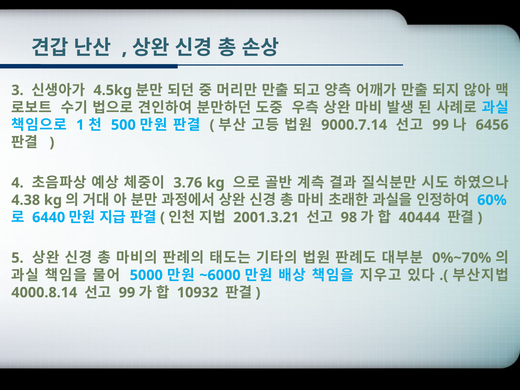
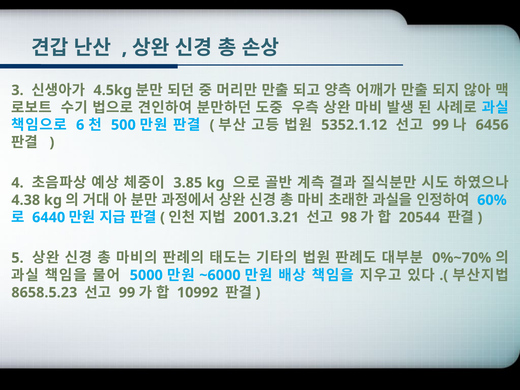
1: 1 -> 6 (80, 125)
9000.7.14: 9000.7.14 -> 5352.1.12 (354, 125)
3.76: 3.76 -> 3.85 (188, 183)
40444: 40444 -> 20544 (419, 217)
4000.8.14: 4000.8.14 -> 8658.5.23 (44, 293)
10932: 10932 -> 10992 (198, 293)
